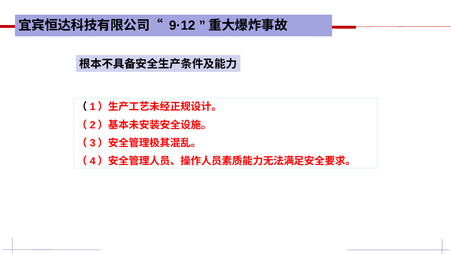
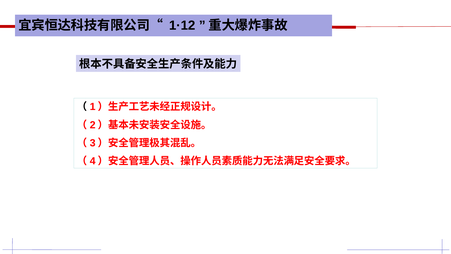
9·12: 9·12 -> 1·12 (182, 25)
